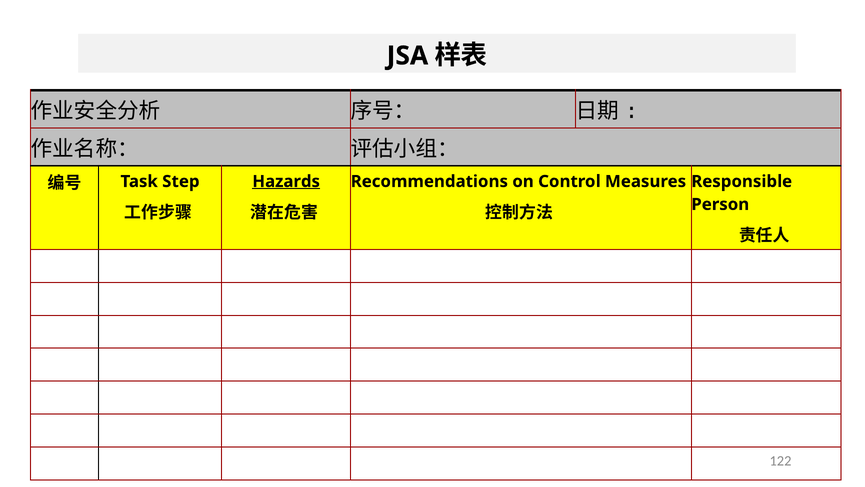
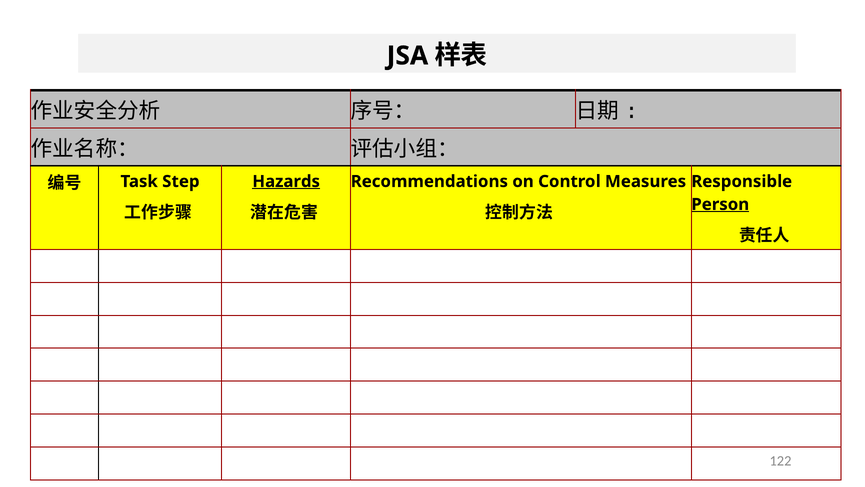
Person underline: none -> present (720, 204)
